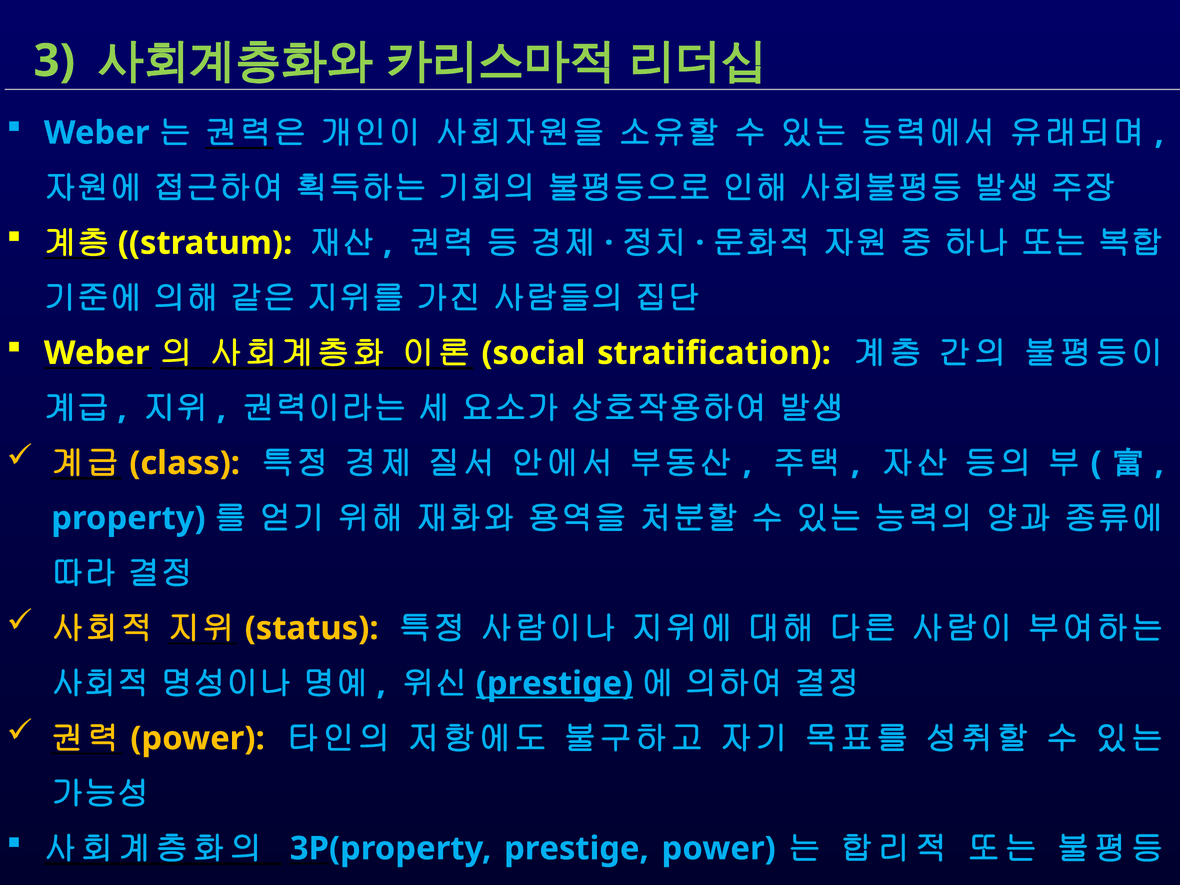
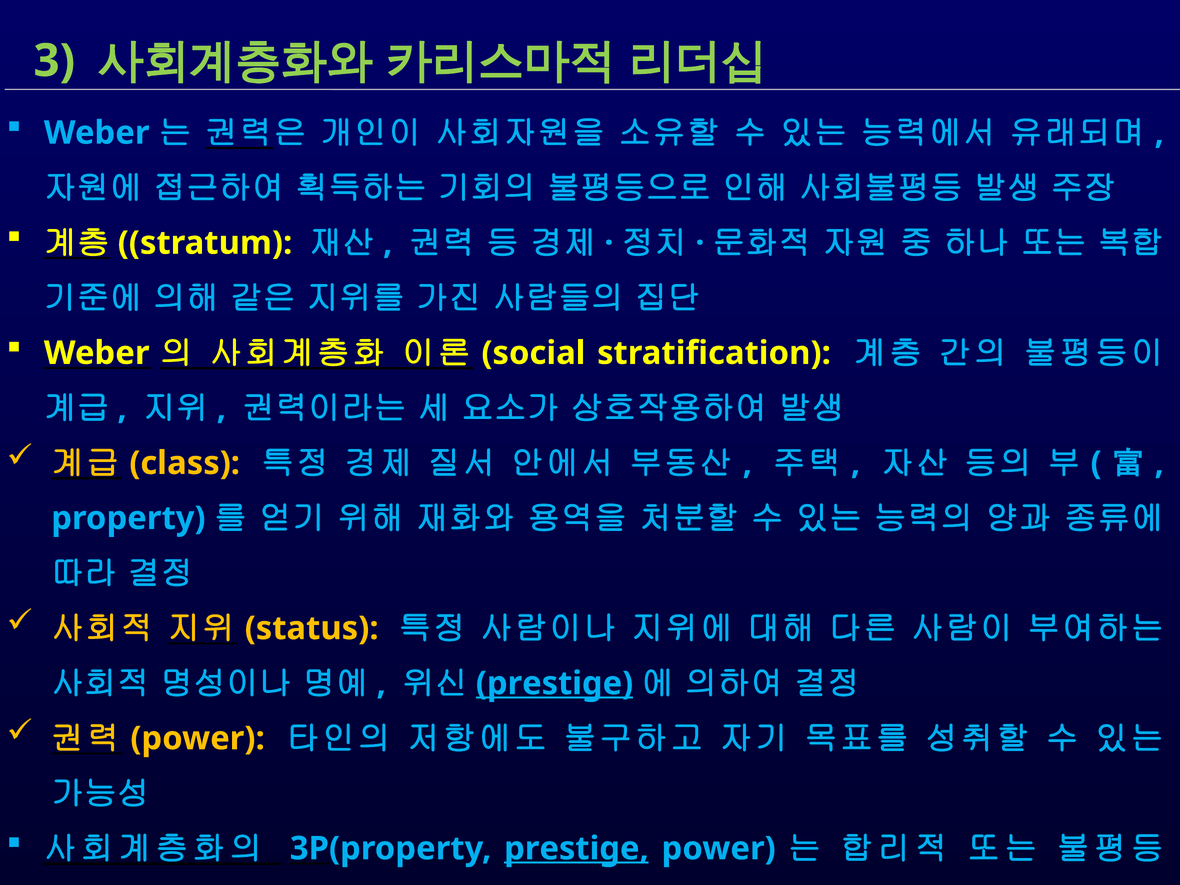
prestige underline: none -> present (576, 849)
